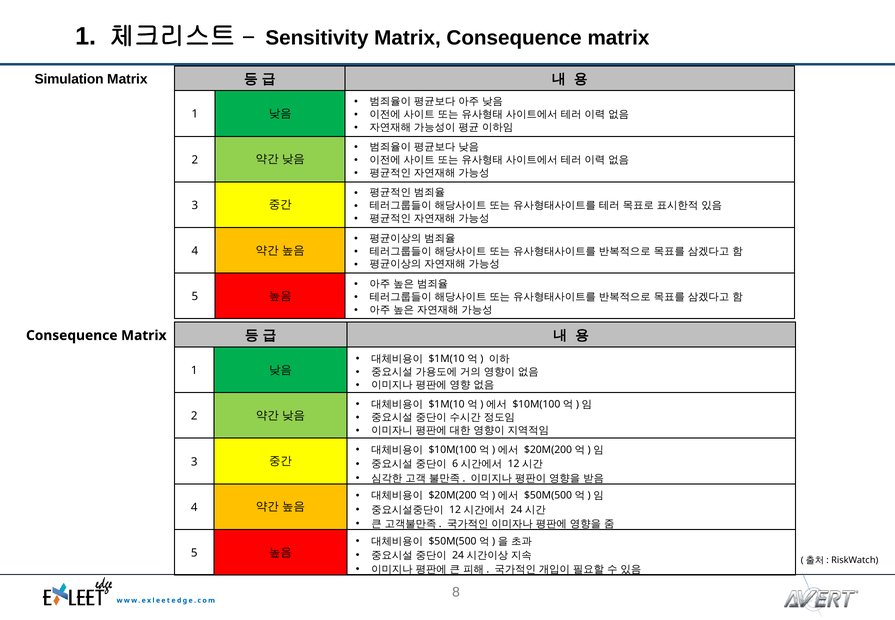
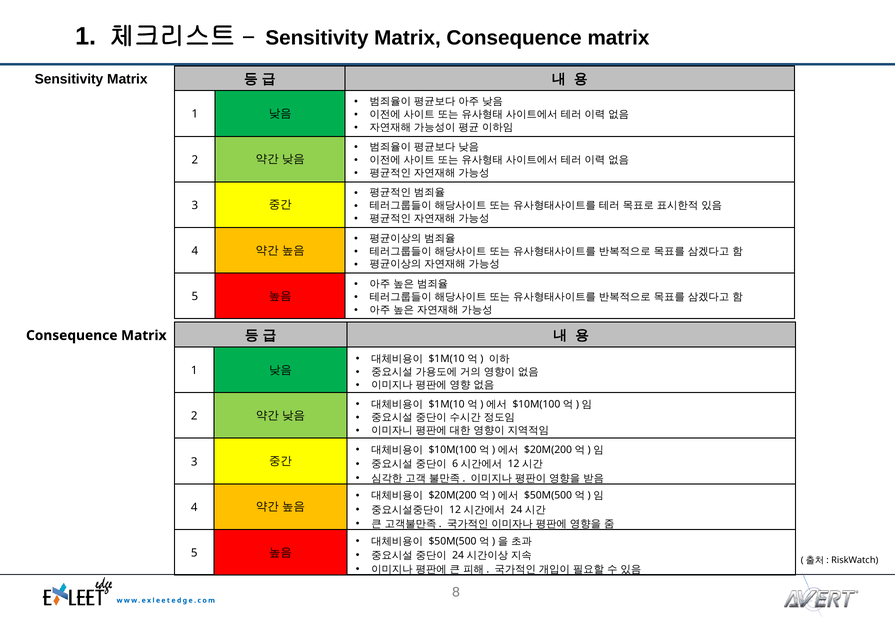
Simulation: Simulation -> Sensitivity (69, 79)
